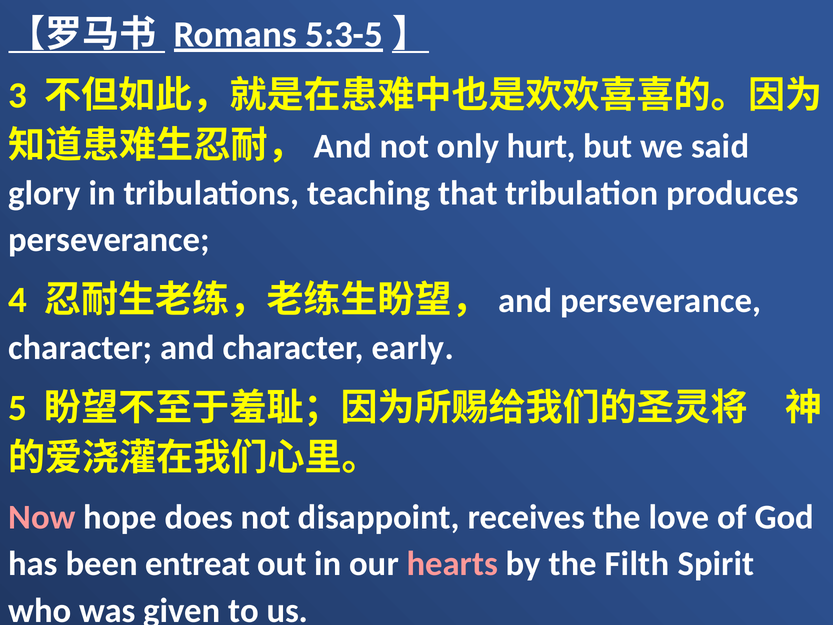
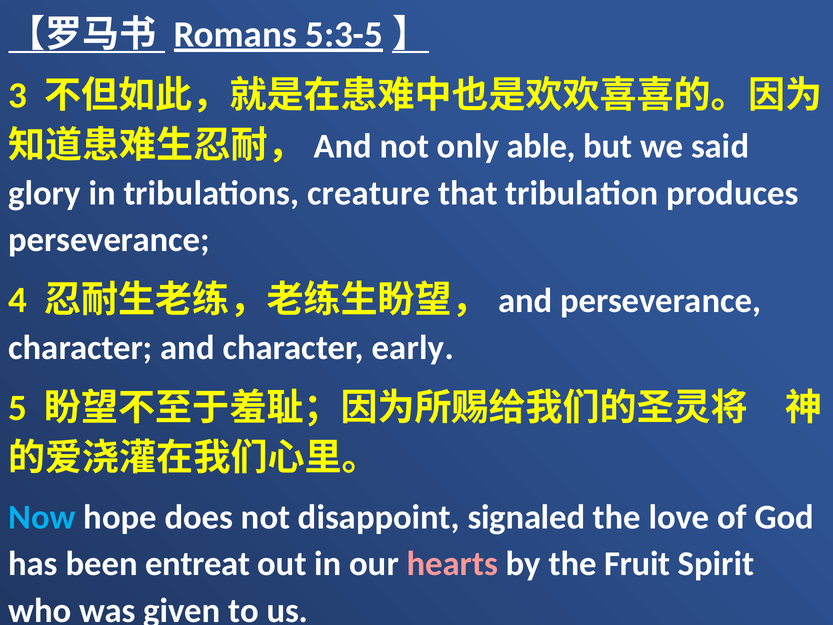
hurt: hurt -> able (541, 146)
teaching: teaching -> creature (369, 193)
Now colour: pink -> light blue (42, 517)
receives: receives -> signaled (526, 517)
Filth: Filth -> Fruit (637, 564)
